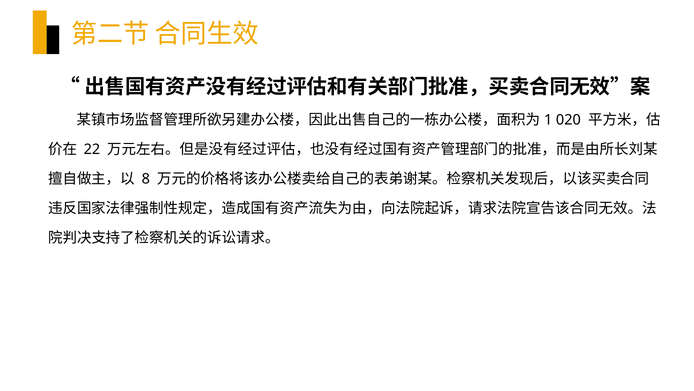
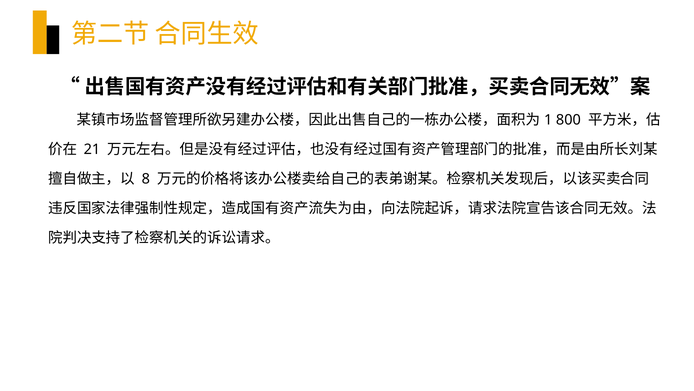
020: 020 -> 800 (568, 120)
22: 22 -> 21 (92, 149)
